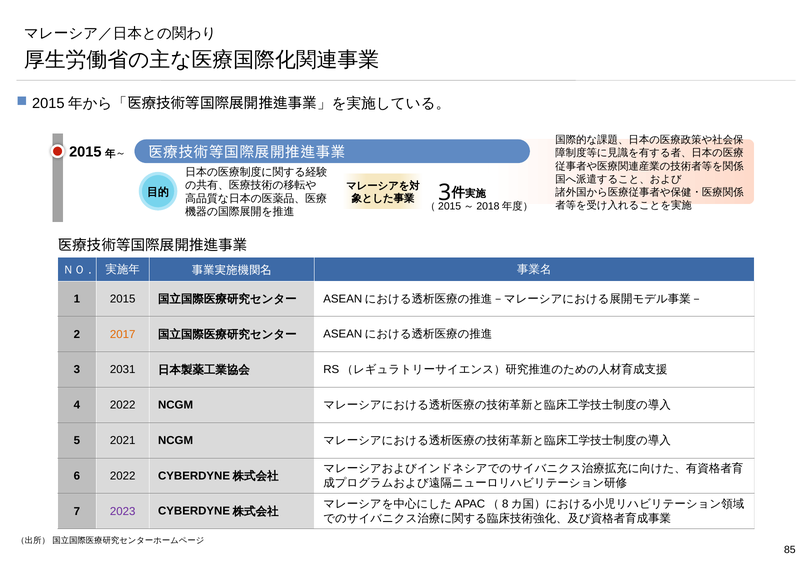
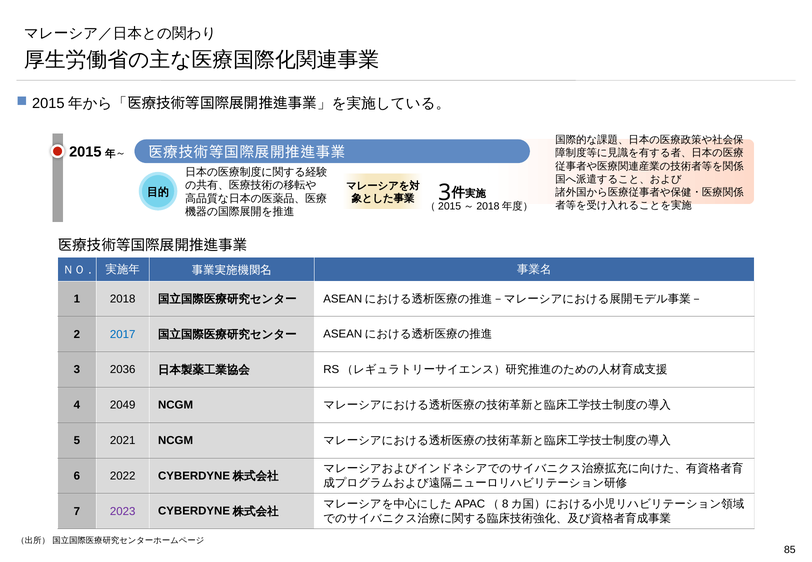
1 2015: 2015 -> 2018 (123, 299)
2017 colour: orange -> blue (123, 334)
2031: 2031 -> 2036 (123, 370)
4 2022: 2022 -> 2049 (123, 405)
